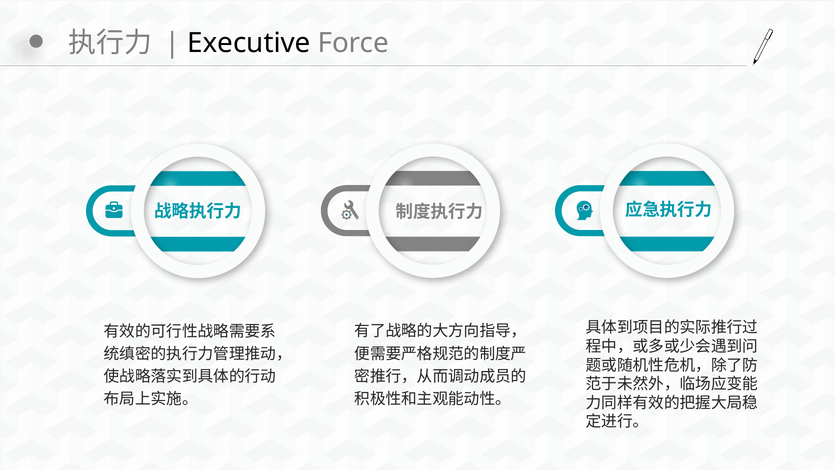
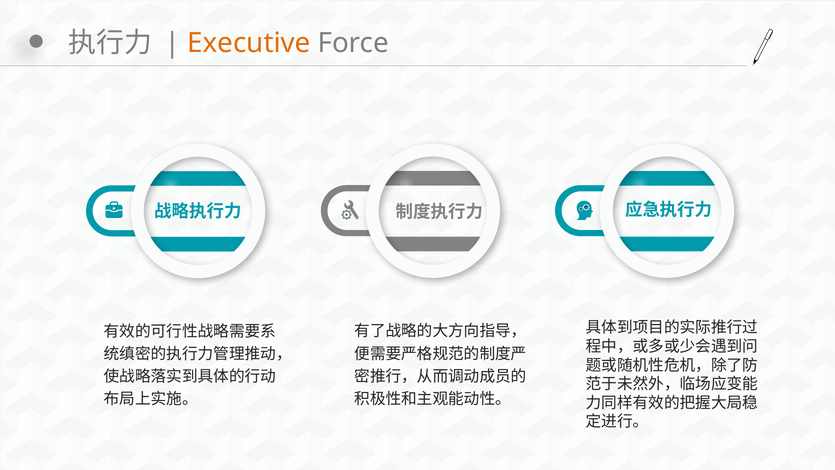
Executive colour: black -> orange (249, 43)
